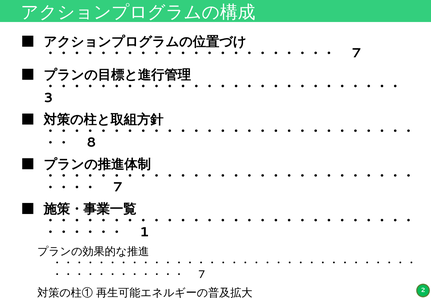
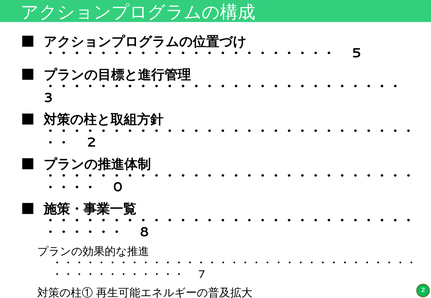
7: 7 -> 5 (357, 53)
8: 8 -> 2 (91, 143)
7: 7 -> 0 (118, 188)
1: 1 -> 8 (144, 232)
